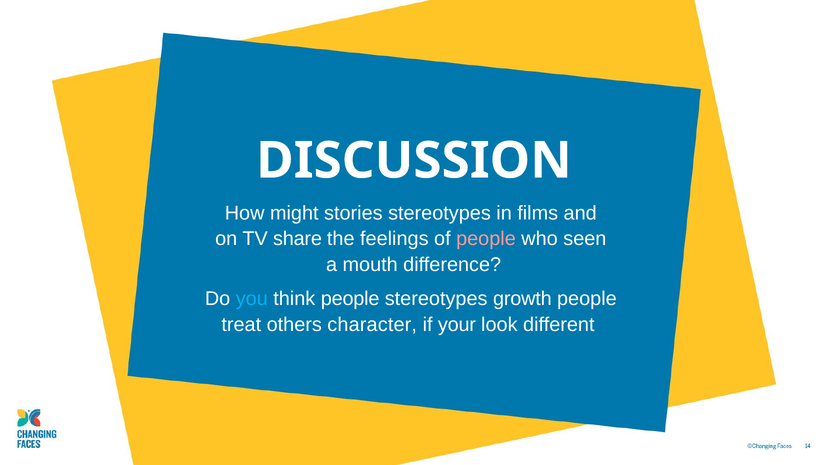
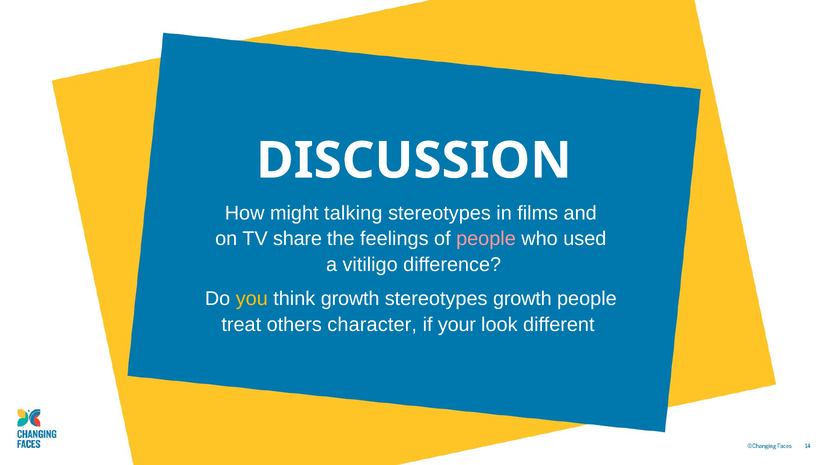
stories: stories -> talking (353, 213)
seen: seen -> used (585, 239)
mouth: mouth -> vitiligo (370, 265)
you colour: light blue -> yellow (252, 299)
think people: people -> growth (350, 299)
